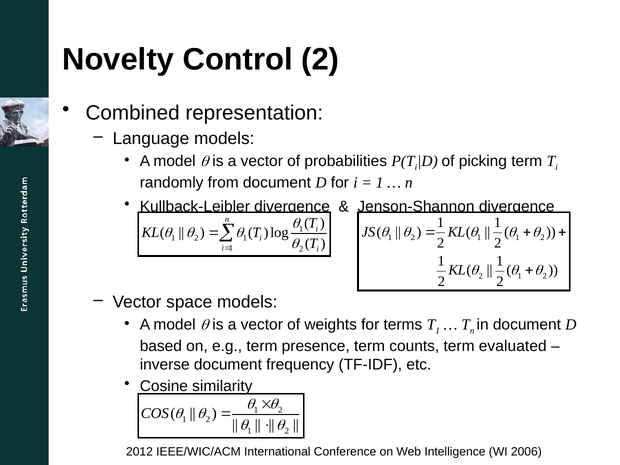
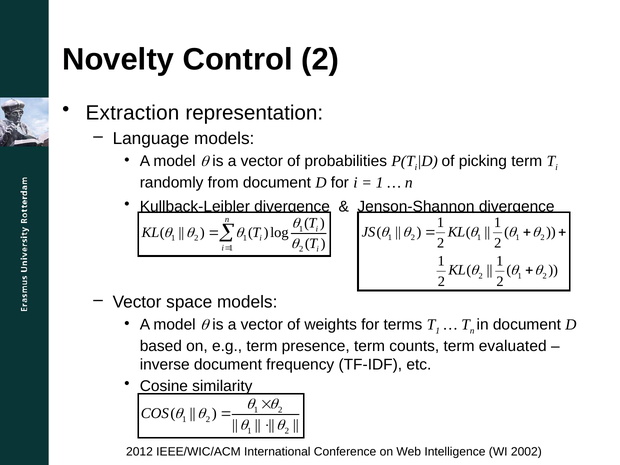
Combined: Combined -> Extraction (132, 113)
2006: 2006 -> 2002 (526, 452)
